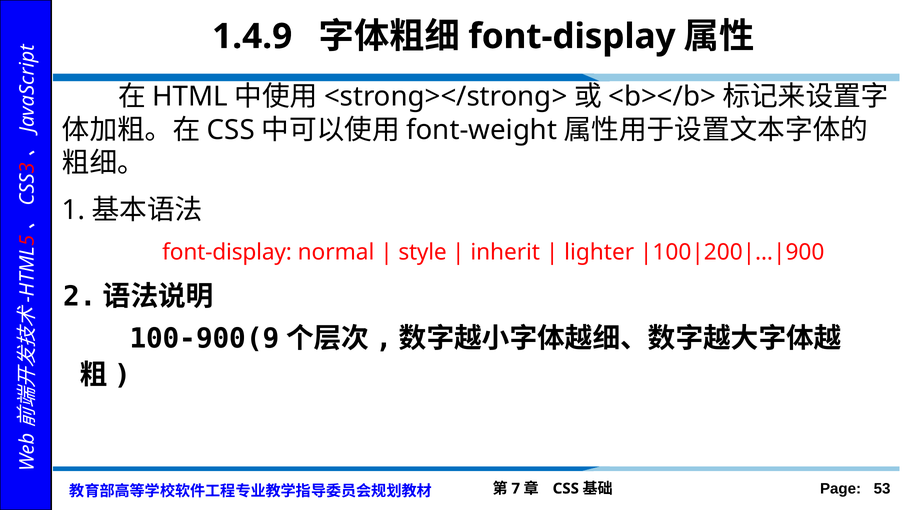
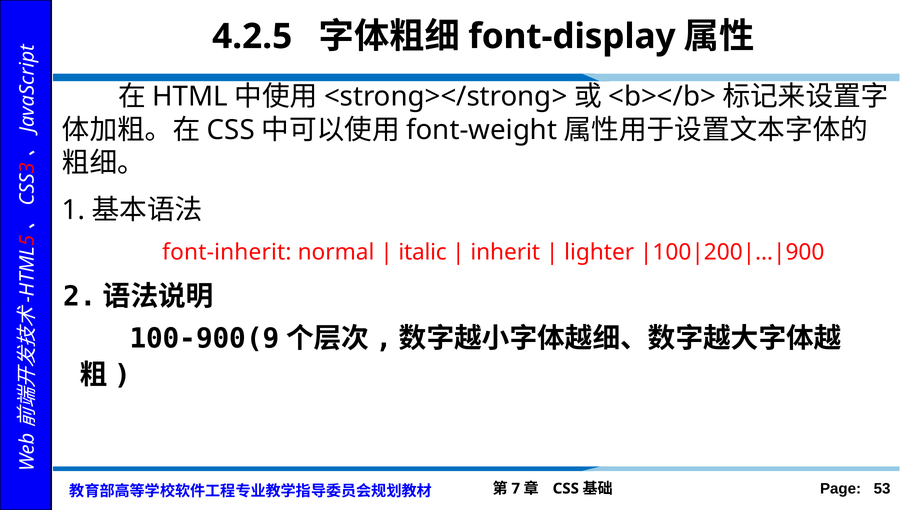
1.4.9: 1.4.9 -> 4.2.5 (252, 36)
font-display: font-display -> font-inherit (227, 253)
style: style -> italic (423, 253)
